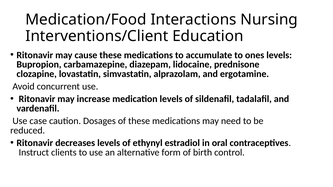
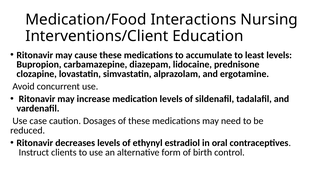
ones: ones -> least (255, 55)
